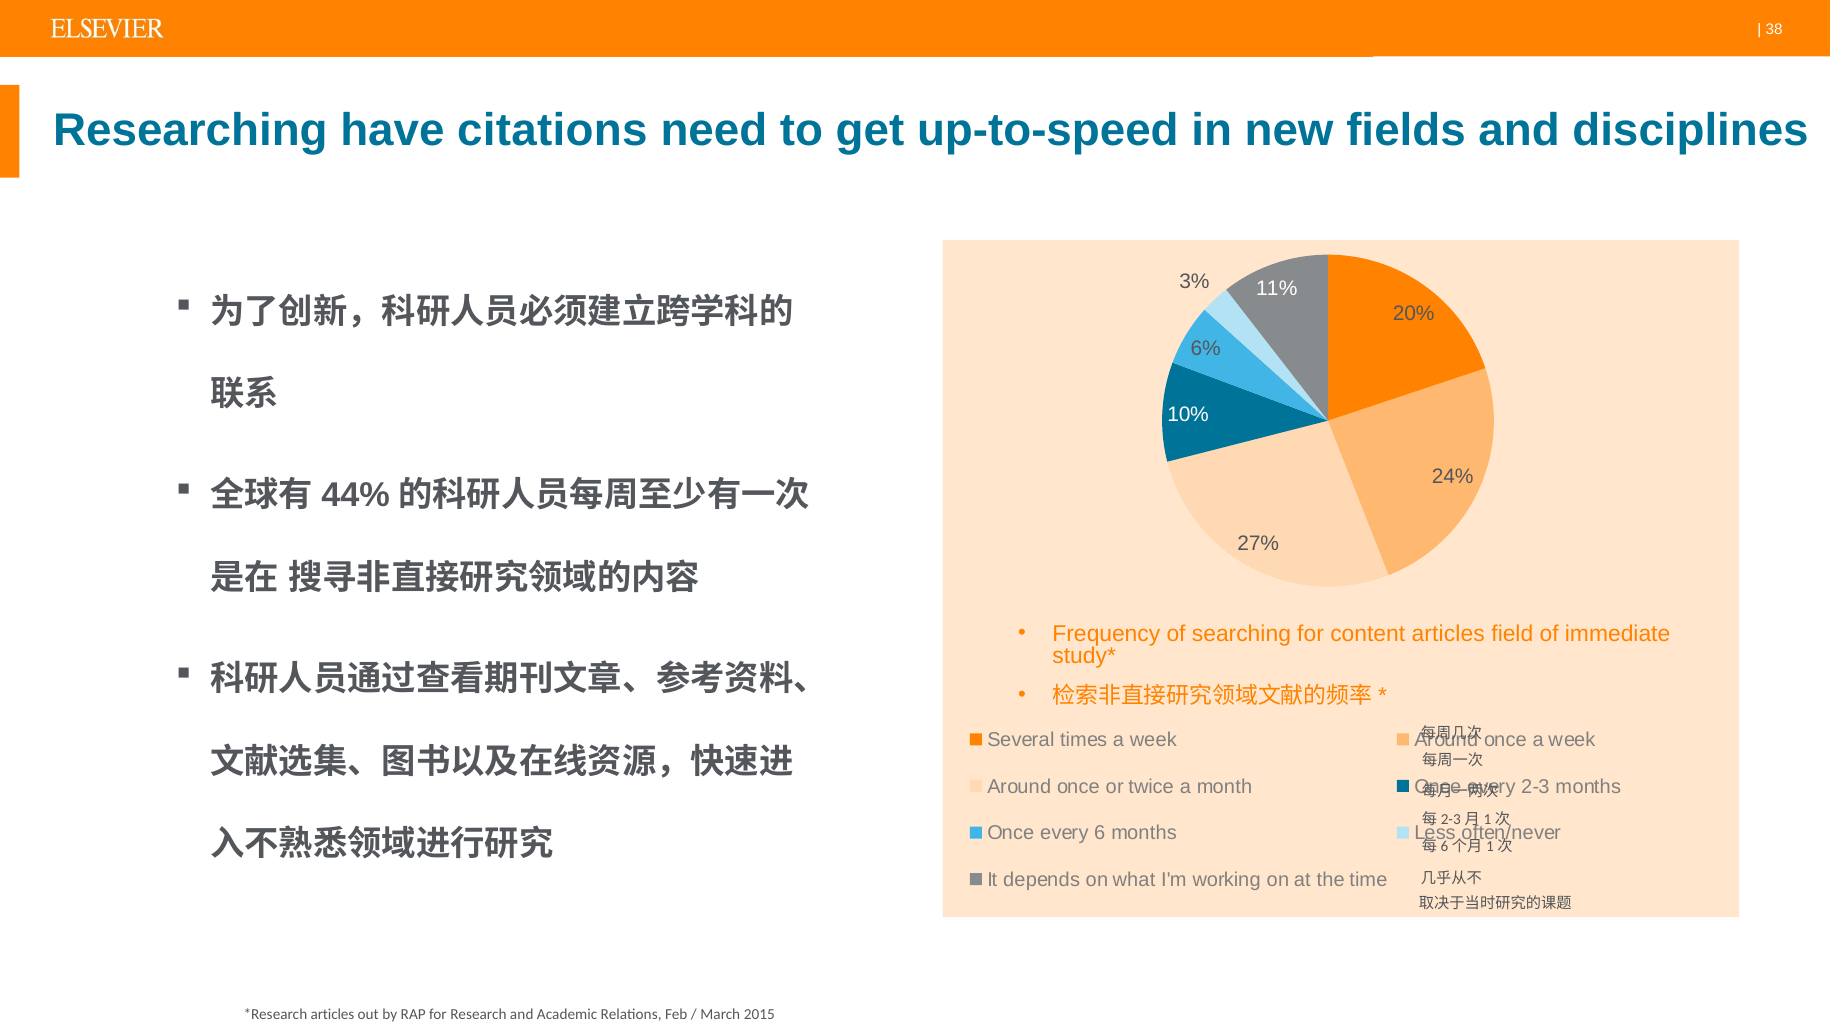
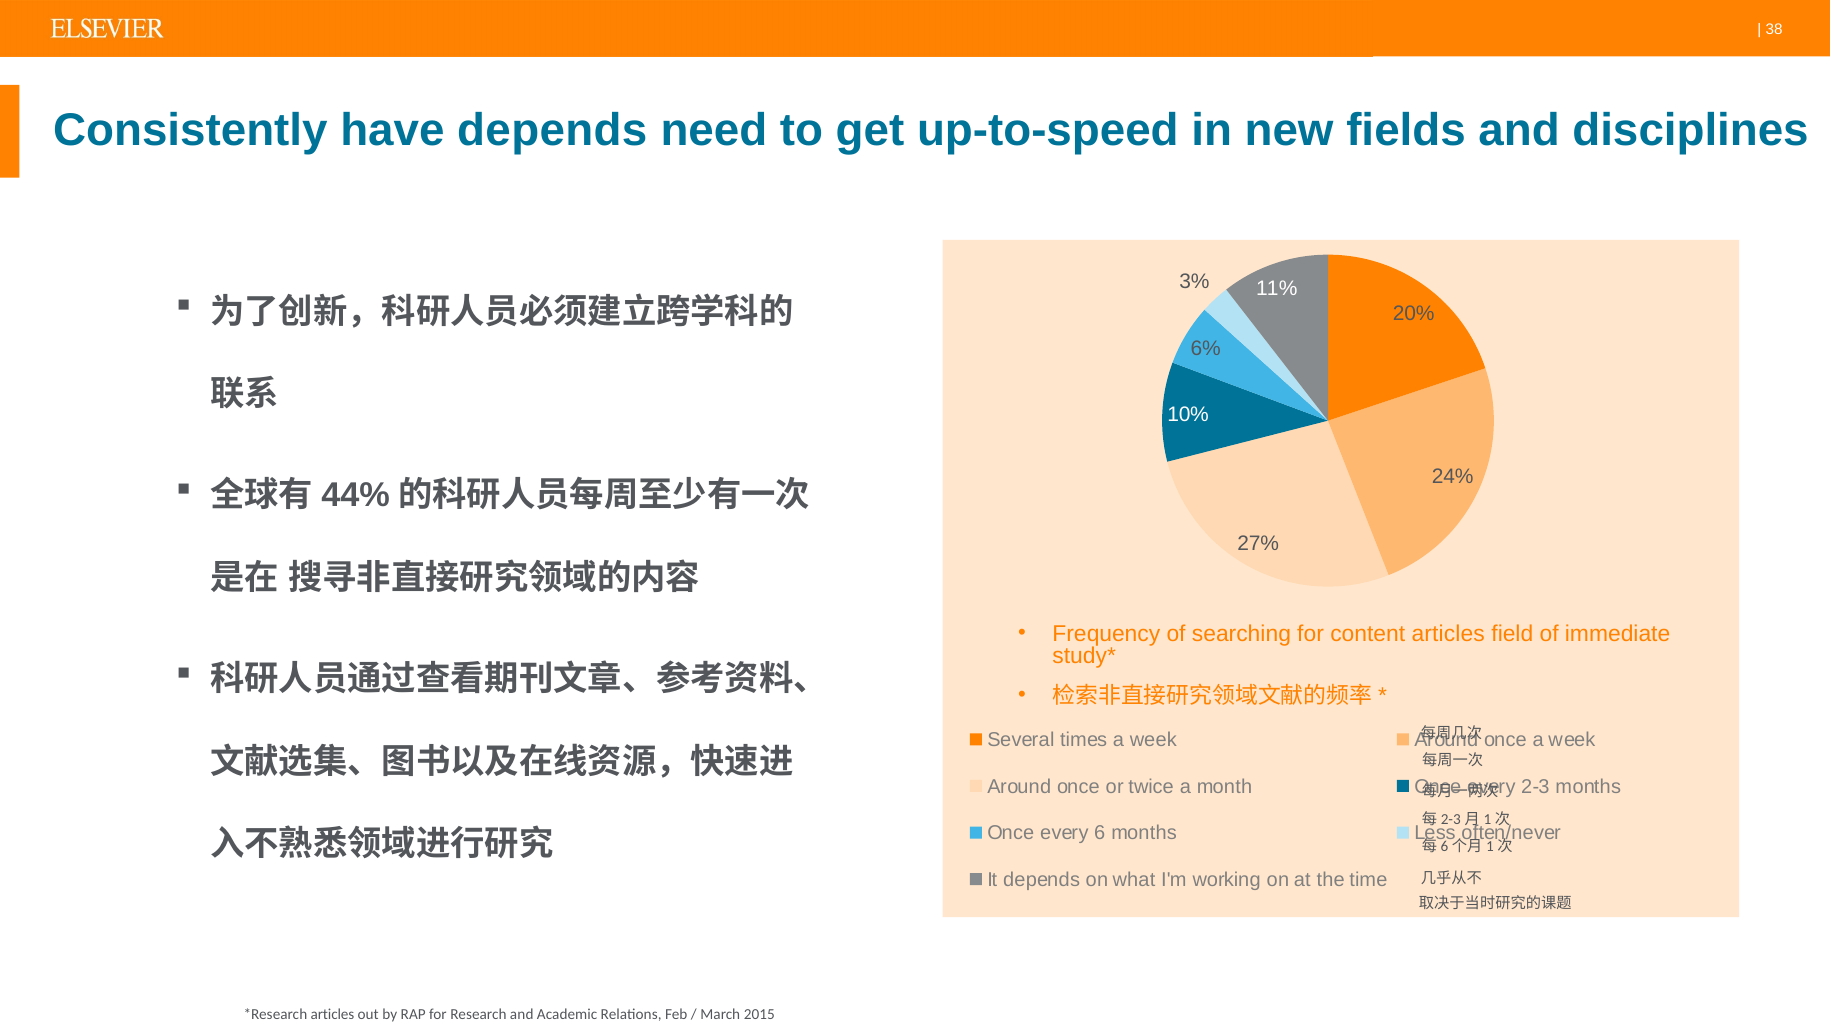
Researching: Researching -> Consistently (190, 130)
have citations: citations -> depends (552, 130)
